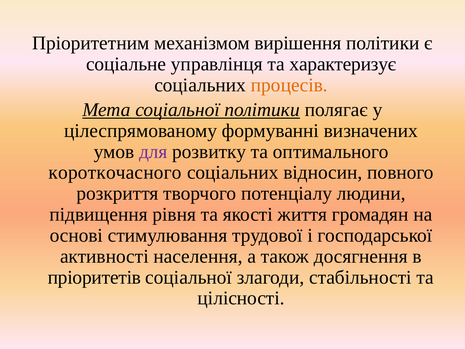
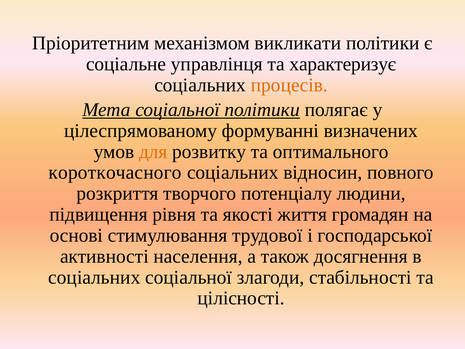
вирішення: вирішення -> викликати (298, 43)
для colour: purple -> orange (153, 152)
пріоритетів: пріоритетів -> соціальних (94, 277)
